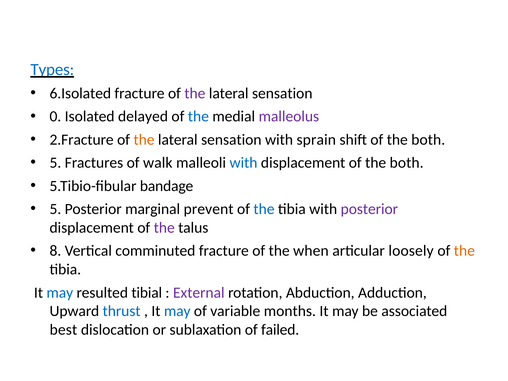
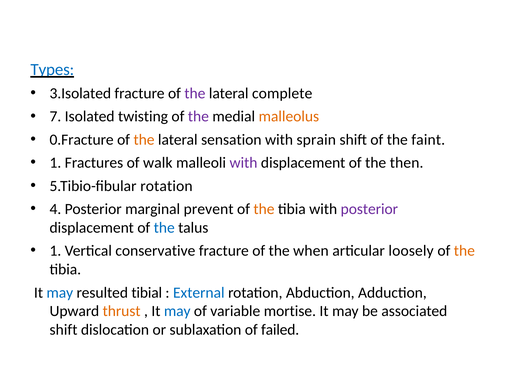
6.Isolated: 6.Isolated -> 3.Isolated (80, 93)
sensation: sensation -> complete (282, 93)
0: 0 -> 7 (55, 116)
delayed: delayed -> twisting (143, 116)
the colour: blue -> purple (198, 116)
malleolus colour: purple -> orange (289, 116)
2.Fracture: 2.Fracture -> 0.Fracture (82, 140)
shift of the both: both -> faint (428, 140)
5: 5 -> 1 (55, 163)
with colour: blue -> purple (243, 163)
displacement of the both: both -> then (407, 163)
5.Tibio-fibular bandage: bandage -> rotation (166, 186)
5: 5 -> 4 (55, 209)
the colour: blue -> orange (264, 209)
the colour: purple -> blue (164, 228)
8: 8 -> 1 (55, 251)
comminuted: comminuted -> conservative (155, 251)
External colour: purple -> blue (199, 293)
thrust colour: blue -> orange (122, 311)
months: months -> mortise (290, 311)
best: best -> shift (63, 330)
